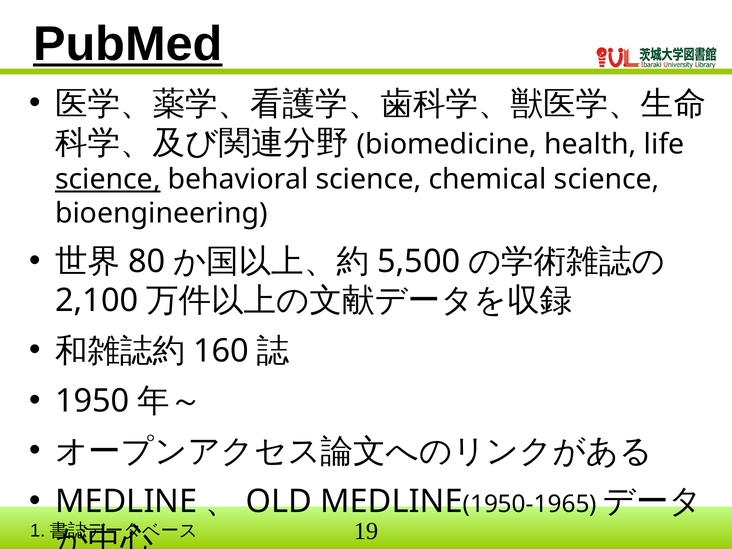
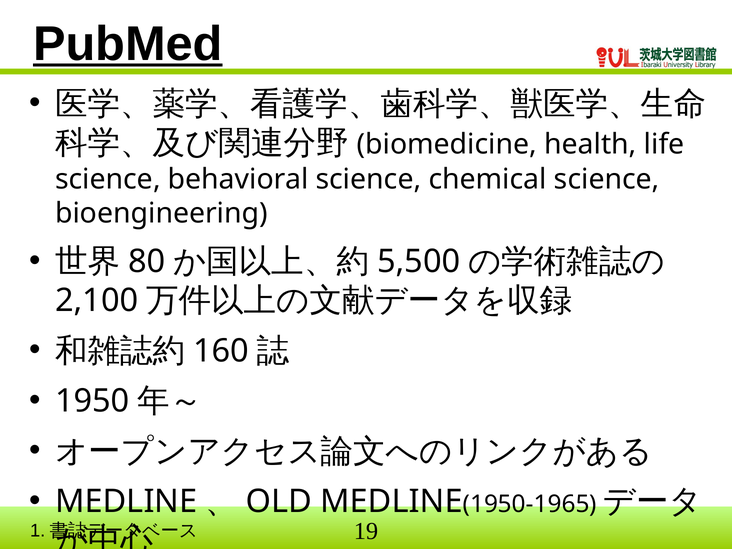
science underline: present -> none (108, 179)
